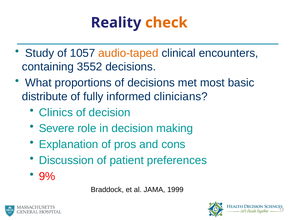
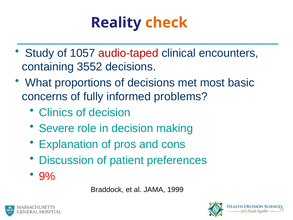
audio-taped colour: orange -> red (128, 53)
distribute: distribute -> concerns (45, 96)
clinicians: clinicians -> problems (181, 96)
